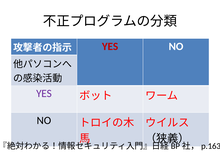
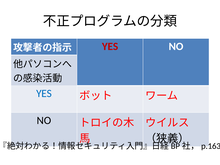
YES colour: purple -> blue (44, 94)
